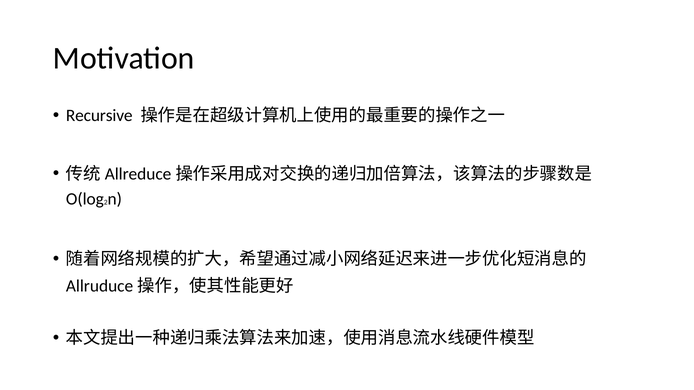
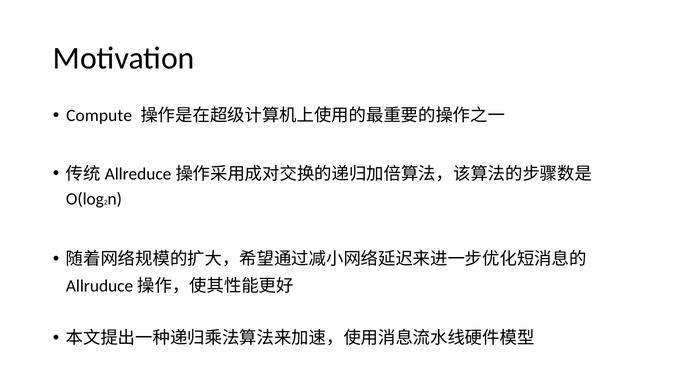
Recursive: Recursive -> Compute (99, 116)
